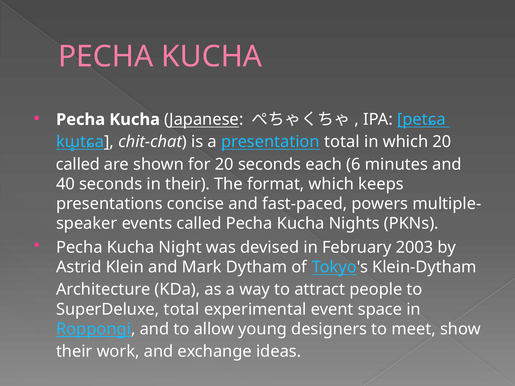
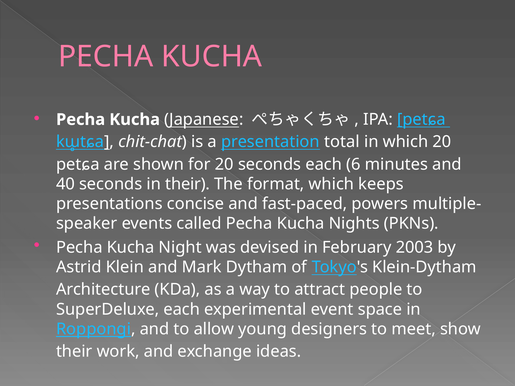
called: called -> petɕa (78, 164)
SuperDeluxe total: total -> each (182, 309)
